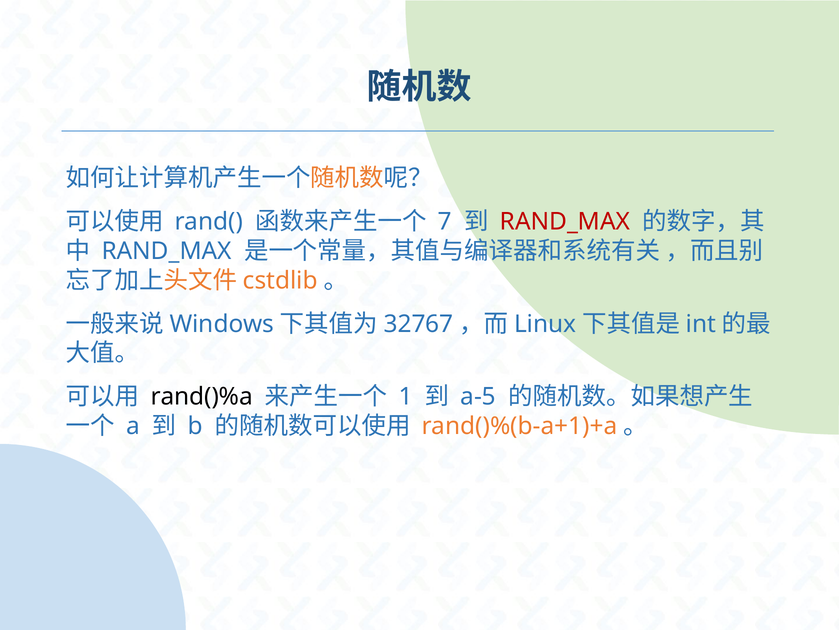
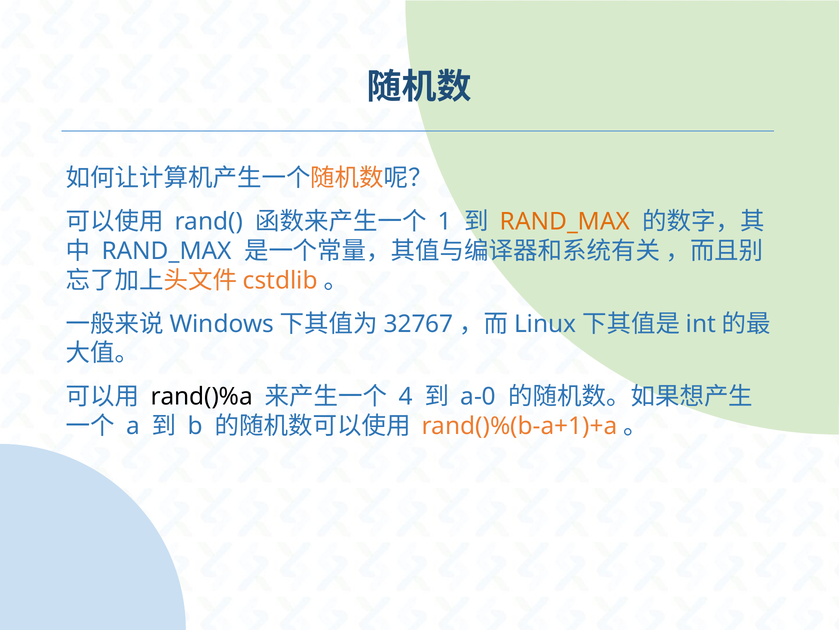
7: 7 -> 1 (445, 221)
RAND_MAX colour: red -> orange (565, 221)
1: 1 -> 4 (406, 396)
a-5: a-5 -> a-0 (478, 396)
